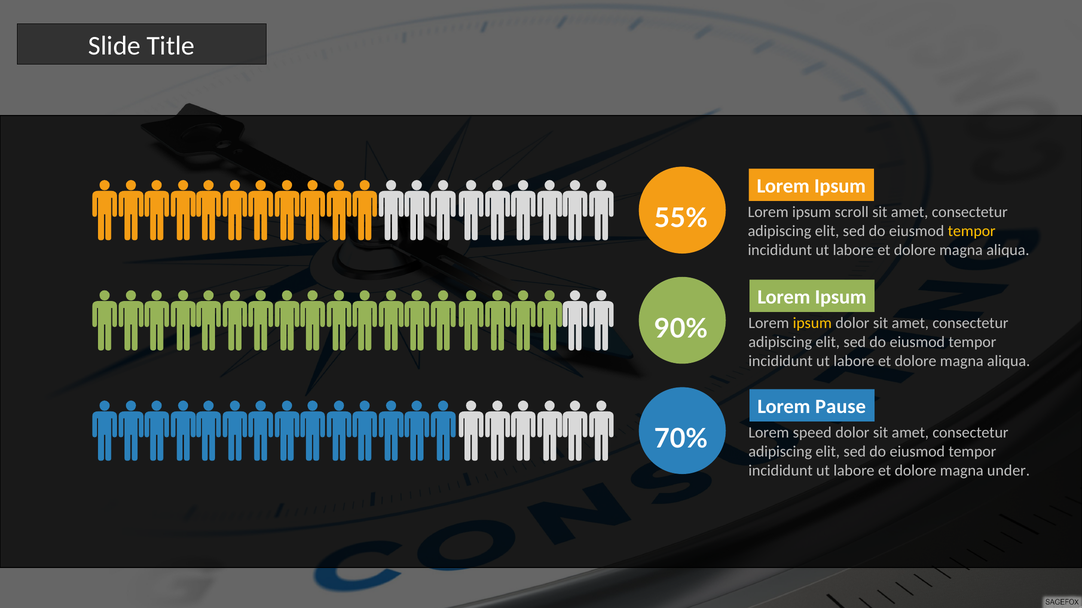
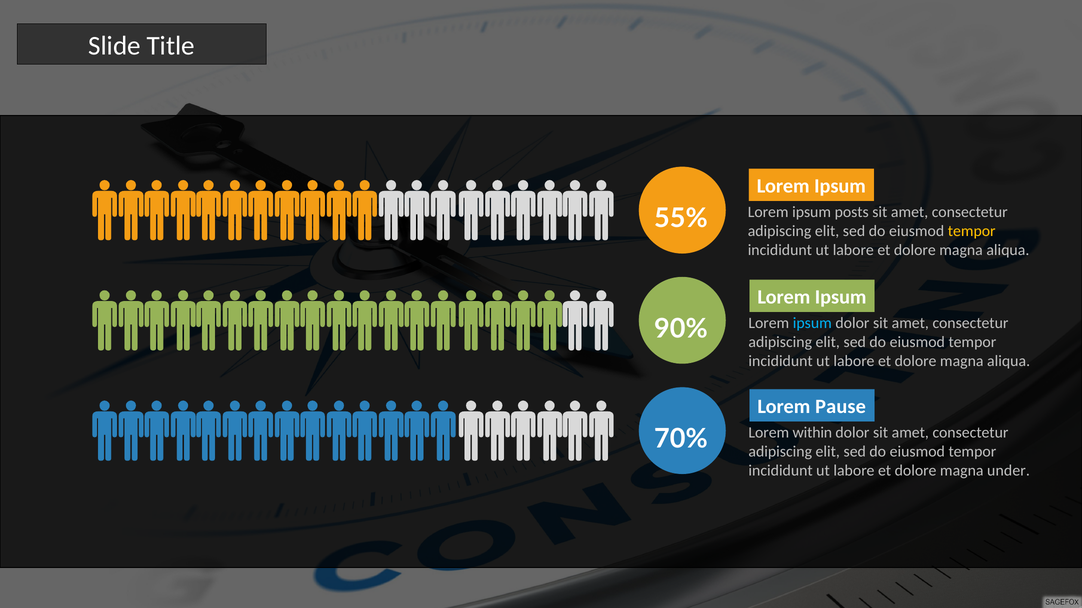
scroll: scroll -> posts (852, 212)
ipsum colour: yellow -> light blue (812, 324)
speed: speed -> within (812, 433)
